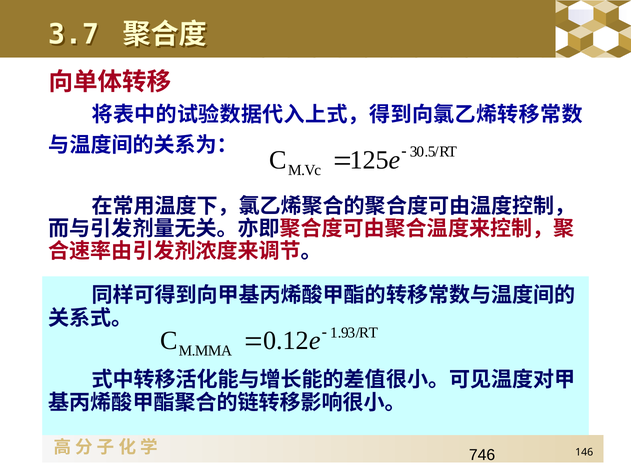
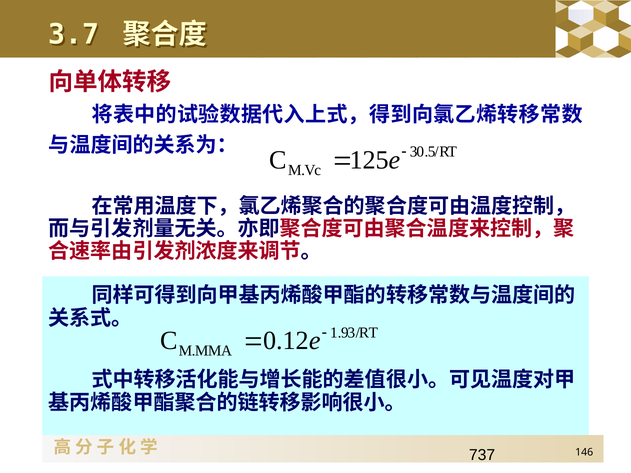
746: 746 -> 737 (482, 455)
